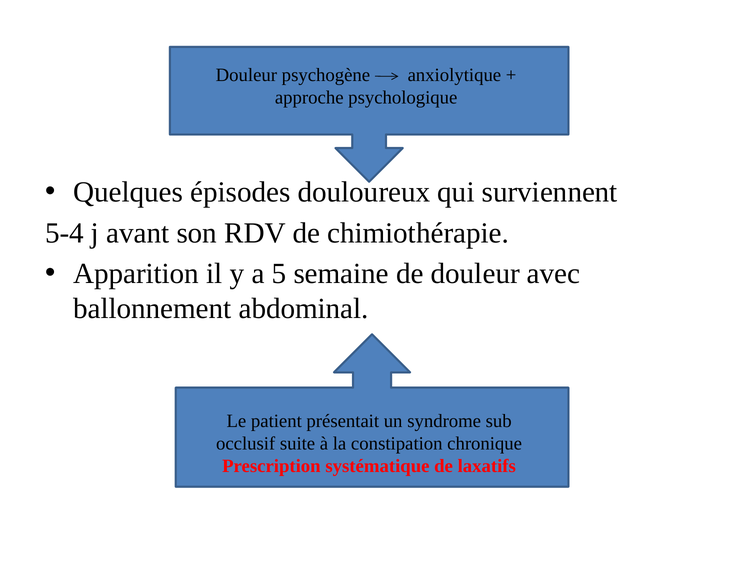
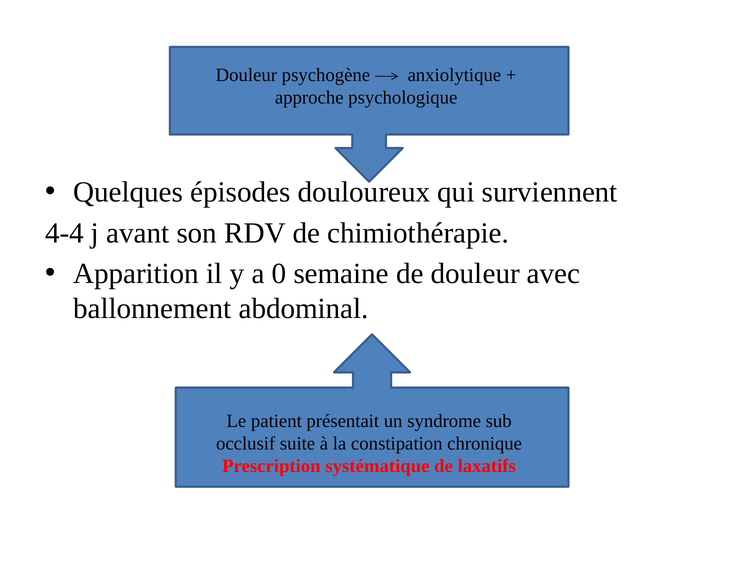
5-4: 5-4 -> 4-4 (64, 233)
5: 5 -> 0 (279, 274)
